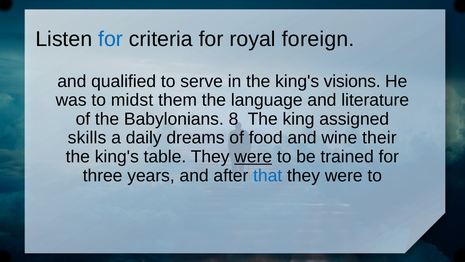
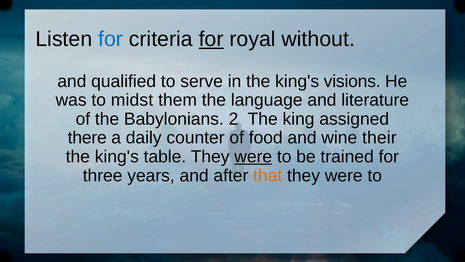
for underline: none -> present (211, 39)
foreign: foreign -> without (318, 39)
8: 8 -> 2 (233, 119)
skills: skills -> there (87, 138)
dreams: dreams -> counter (196, 138)
that colour: blue -> orange (268, 175)
